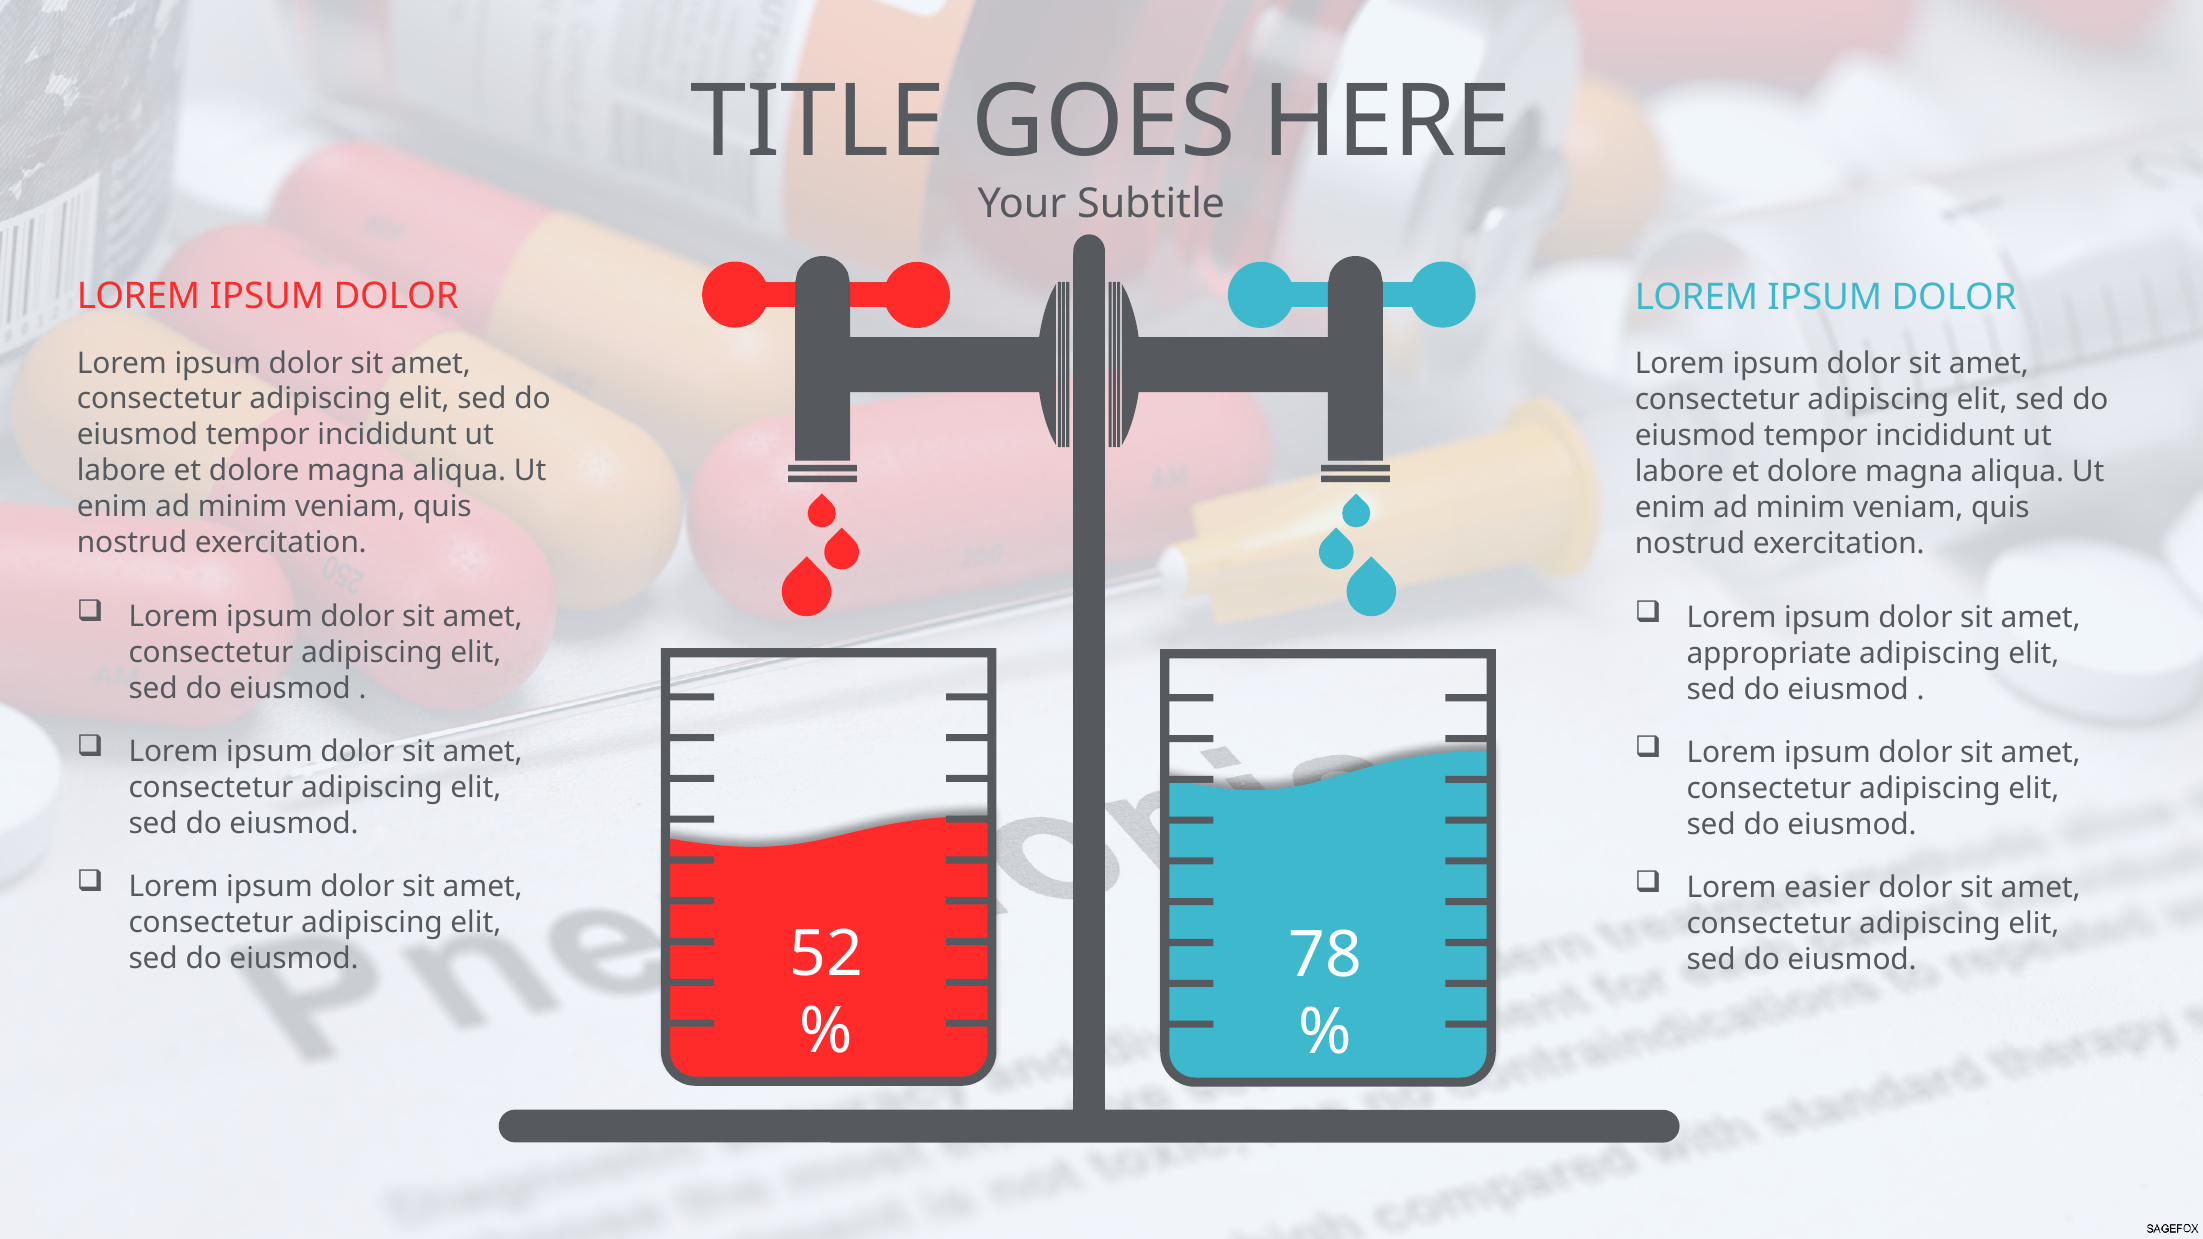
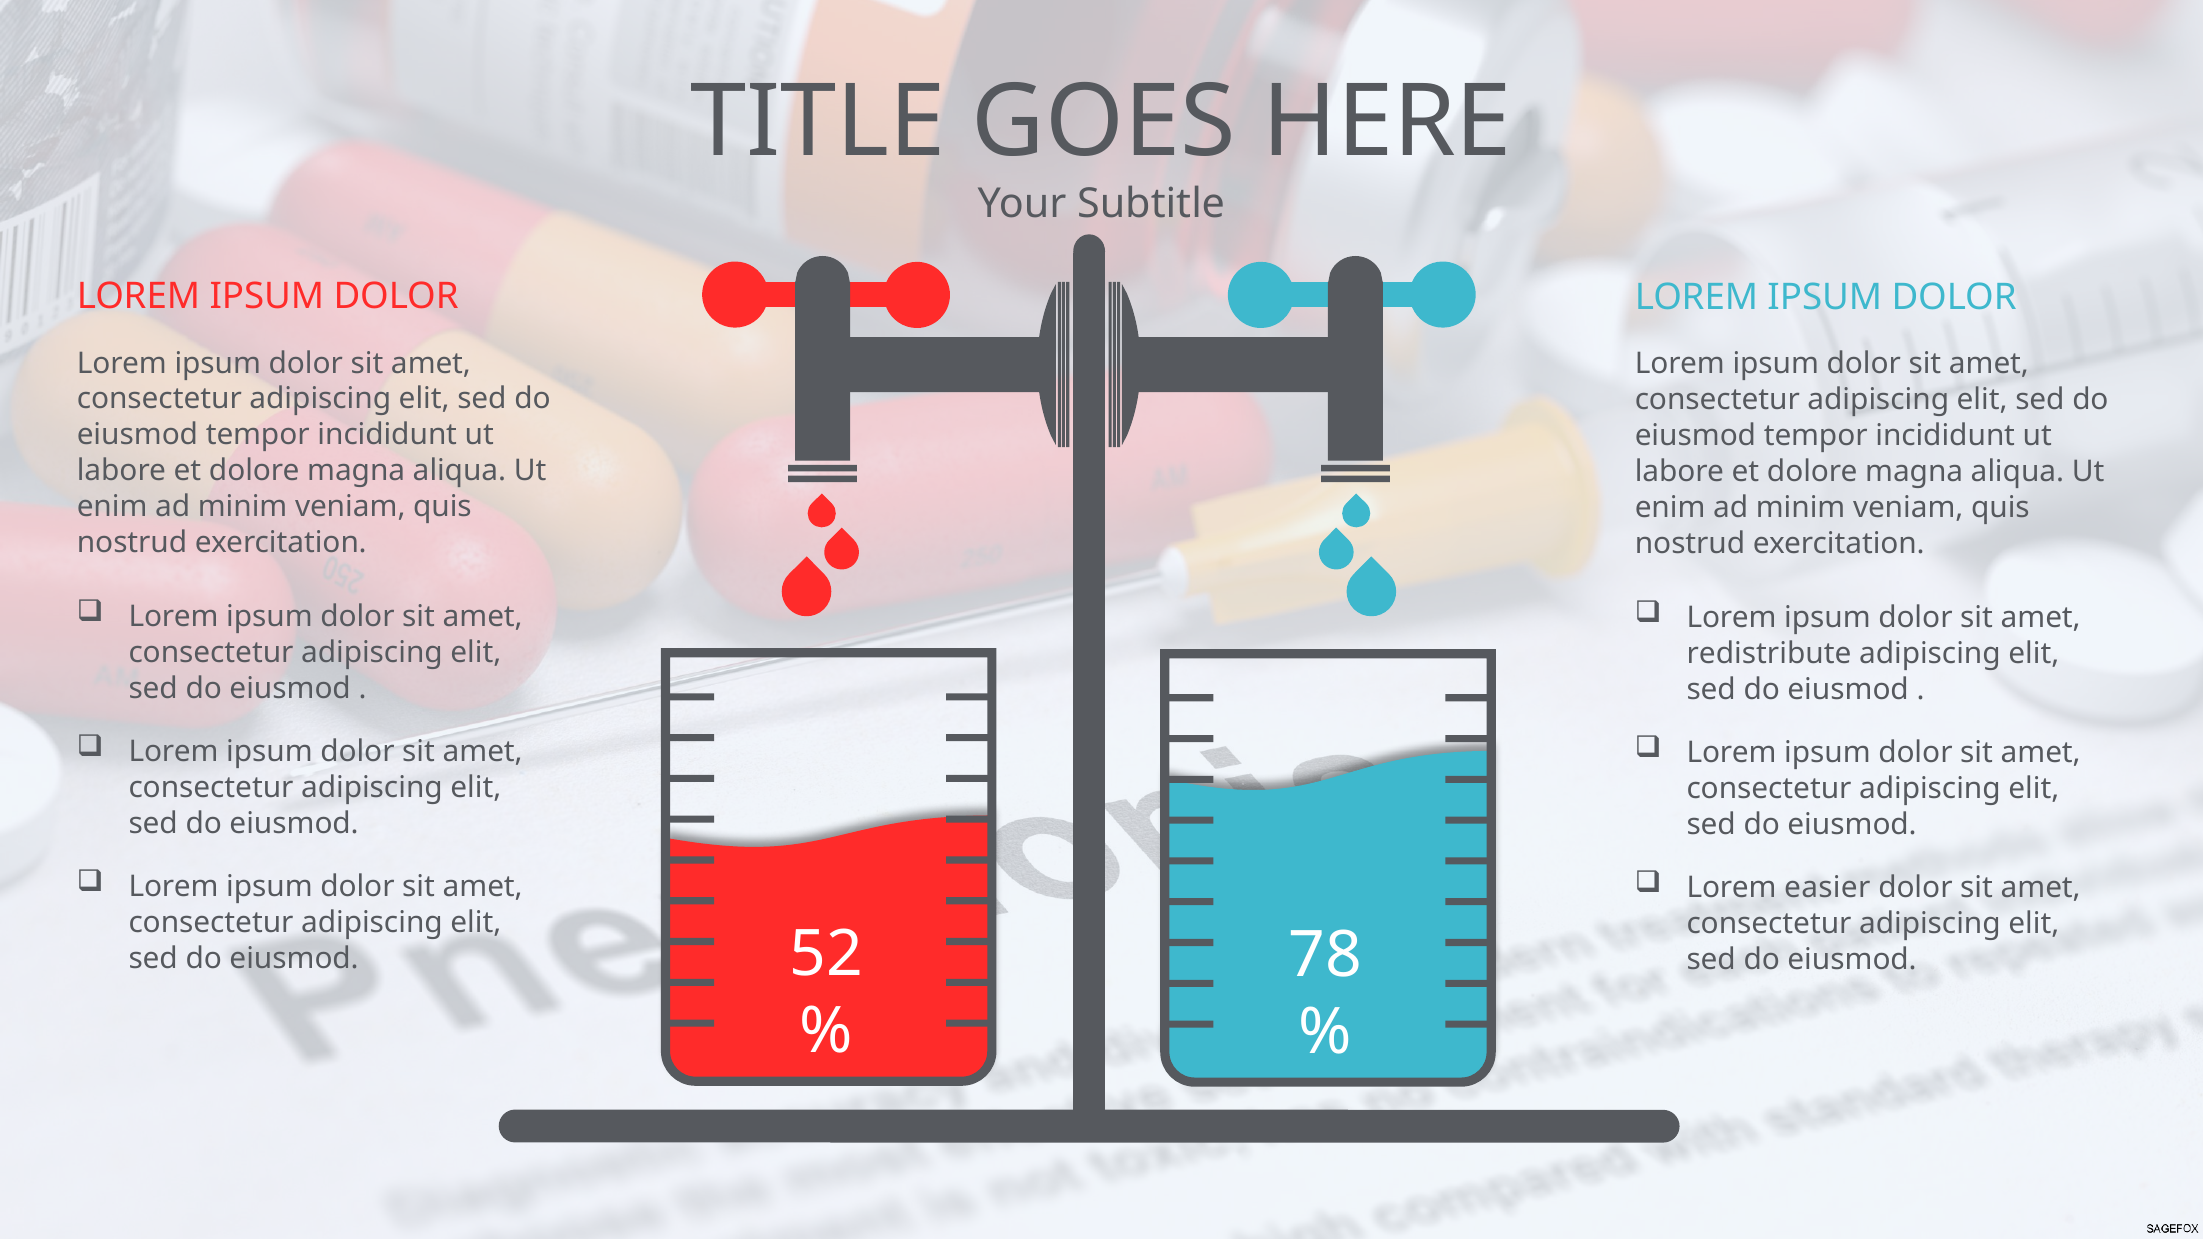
appropriate: appropriate -> redistribute (1769, 654)
